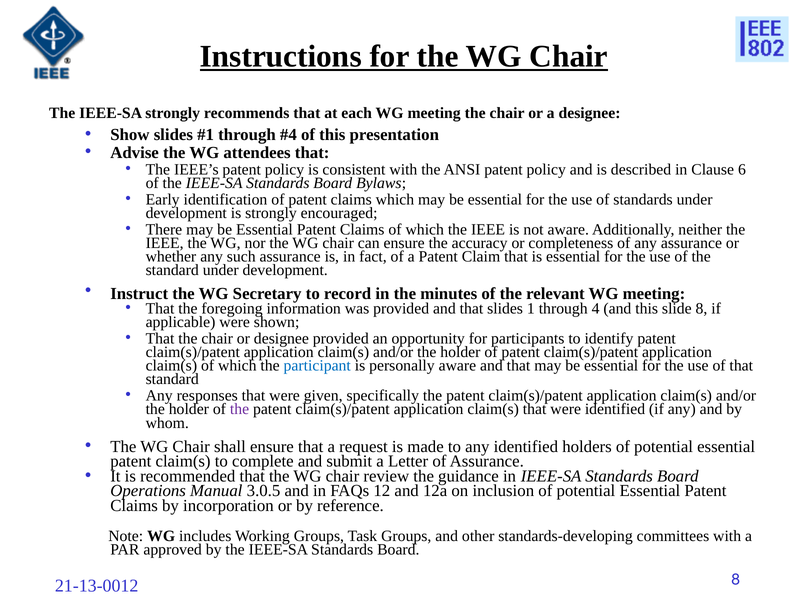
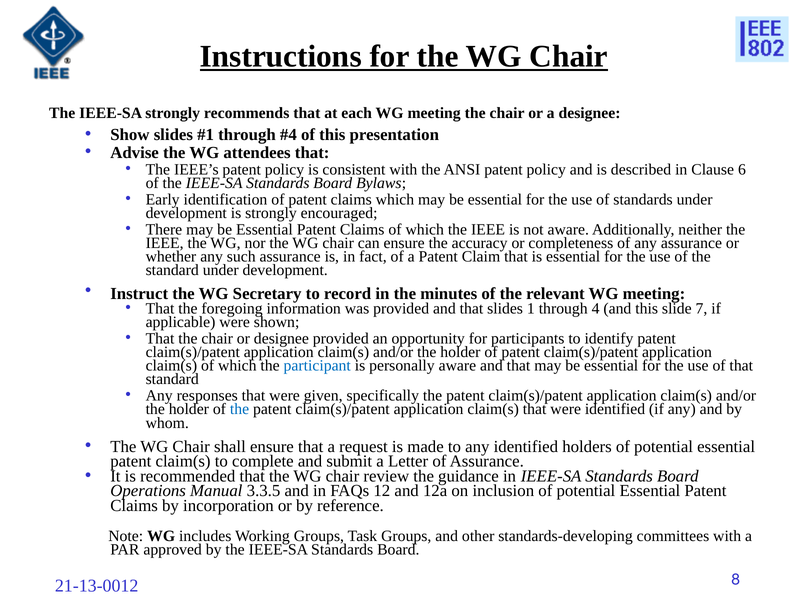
slide 8: 8 -> 7 (701, 309)
the colour: purple -> blue (240, 409)
3.0.5: 3.0.5 -> 3.3.5 (264, 491)
